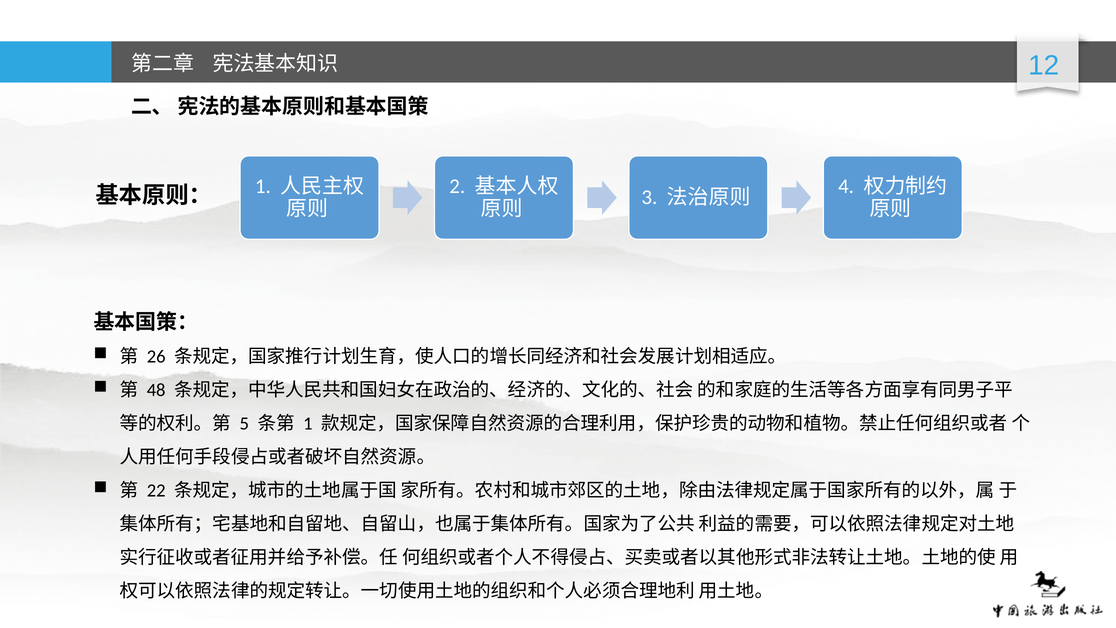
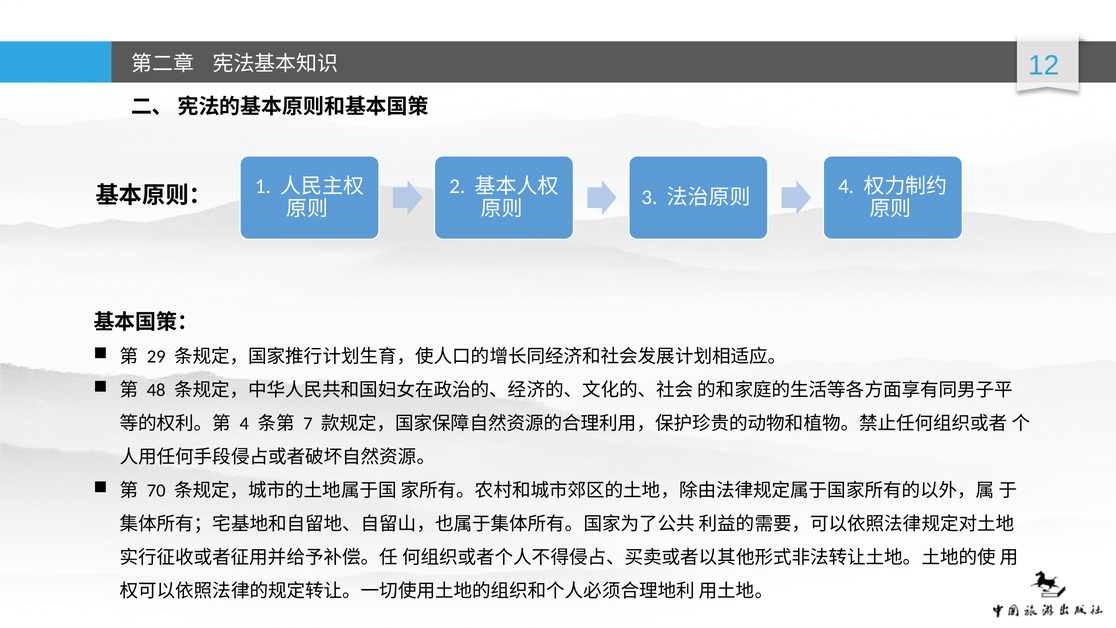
26: 26 -> 29 (156, 357)
5: 5 -> 4 (244, 424)
1: 1 -> 7 (308, 424)
22: 22 -> 70 (156, 490)
